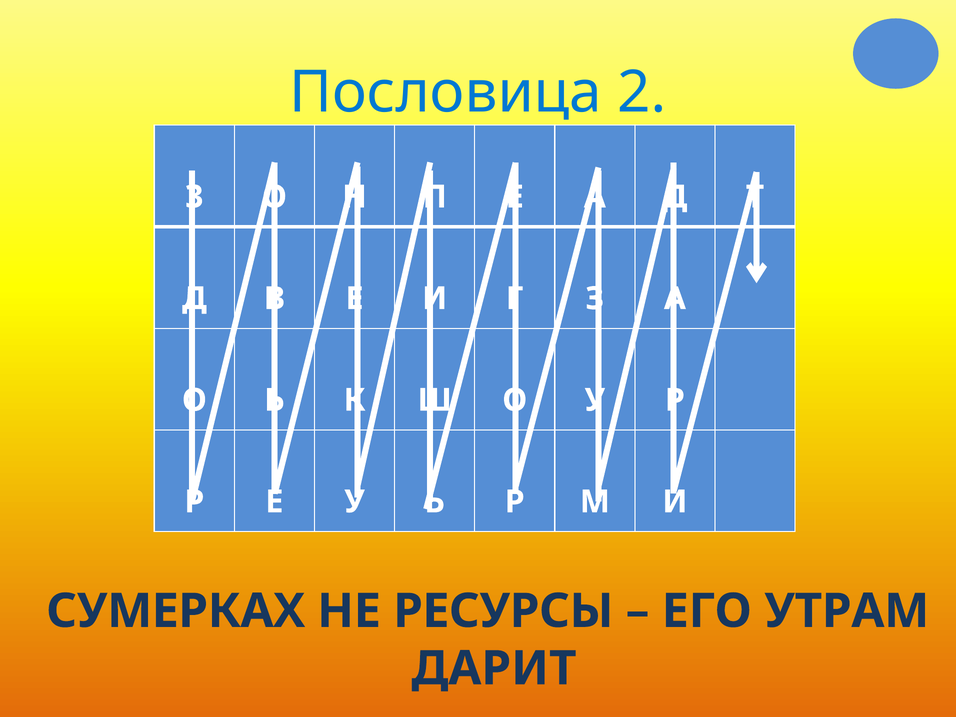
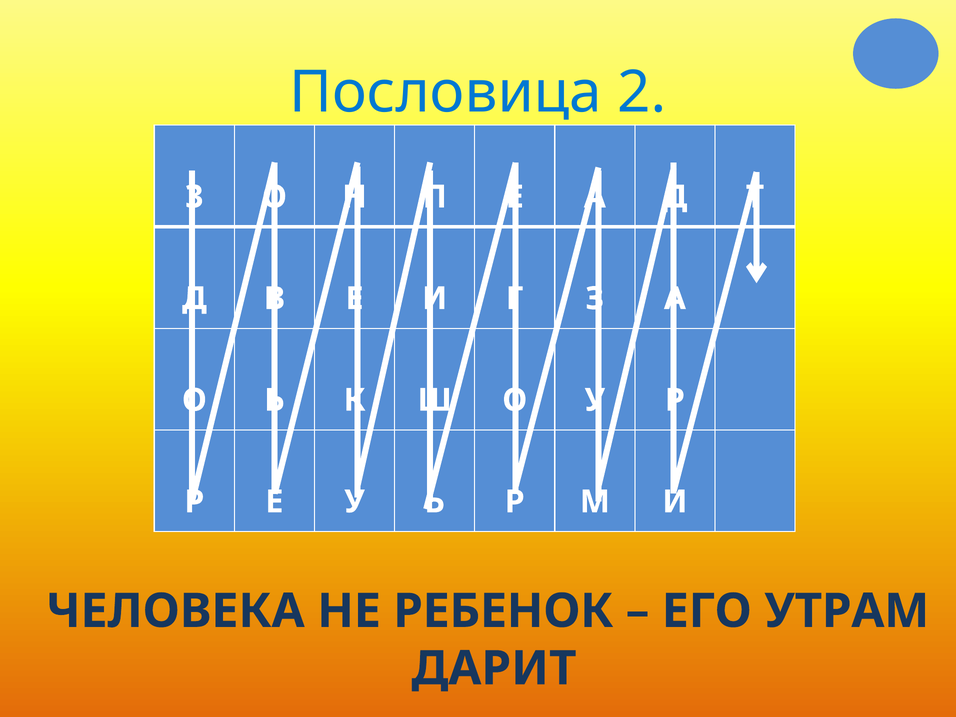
СУМЕРКАХ: СУМЕРКАХ -> ЧЕЛОВЕКА (175, 611)
РЕСУРСЫ: РЕСУРСЫ -> РЕБЕНОК (503, 611)
